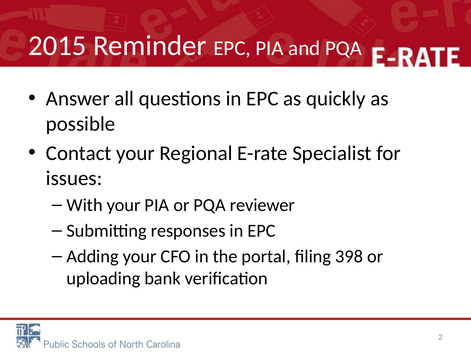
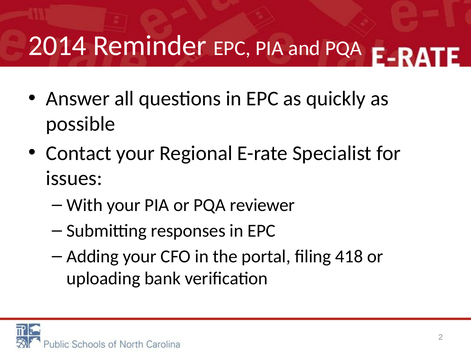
2015: 2015 -> 2014 (57, 46)
398: 398 -> 418 (349, 257)
